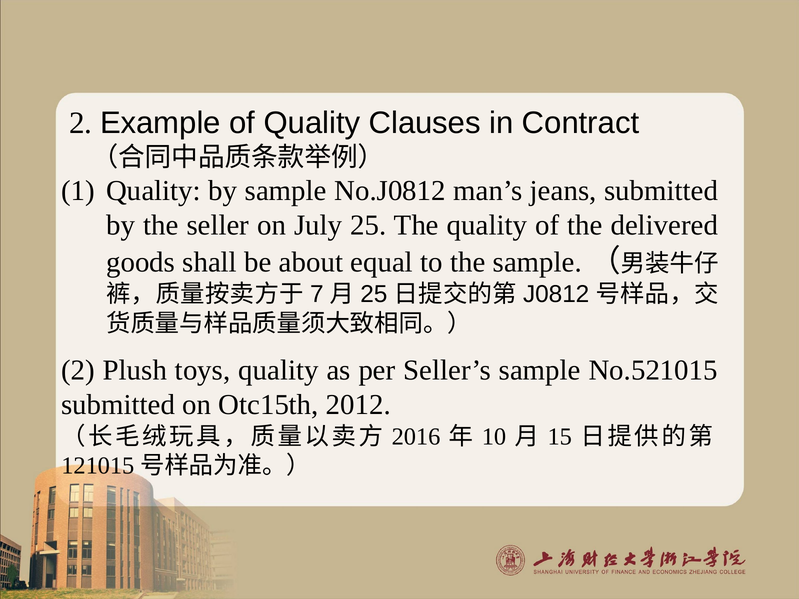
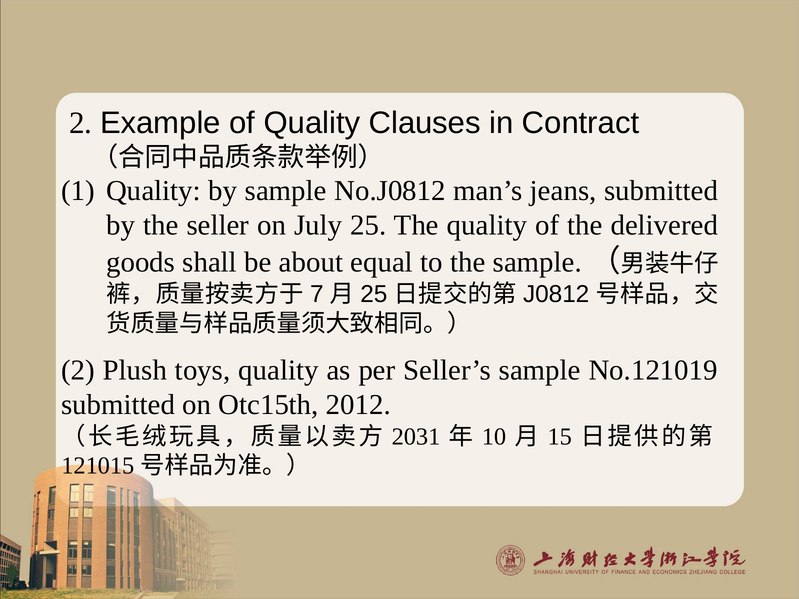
No.521015: No.521015 -> No.121019 (653, 371)
2016: 2016 -> 2031 (416, 437)
